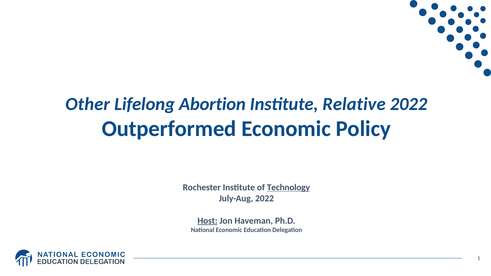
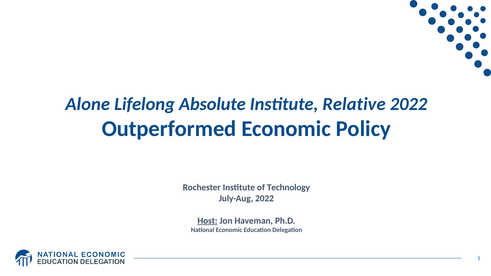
Other: Other -> Alone (88, 104)
Abortion: Abortion -> Absolute (212, 104)
Technology underline: present -> none (288, 188)
